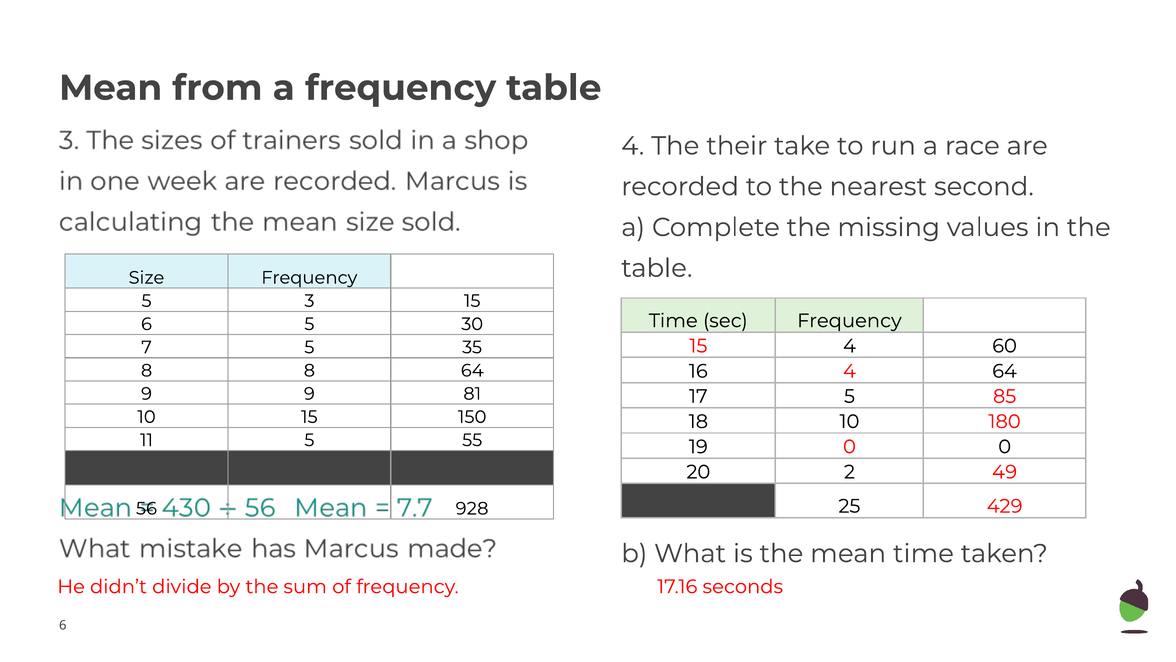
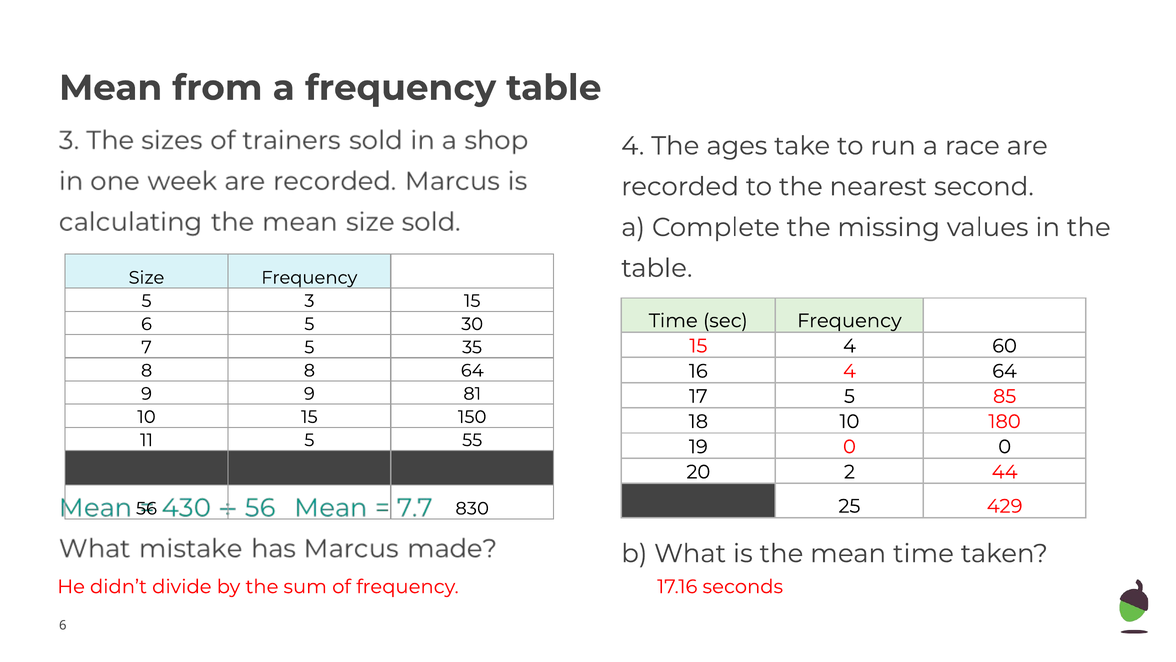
their: their -> ages (737, 146)
49: 49 -> 44 (1005, 472)
928: 928 -> 830 (472, 508)
